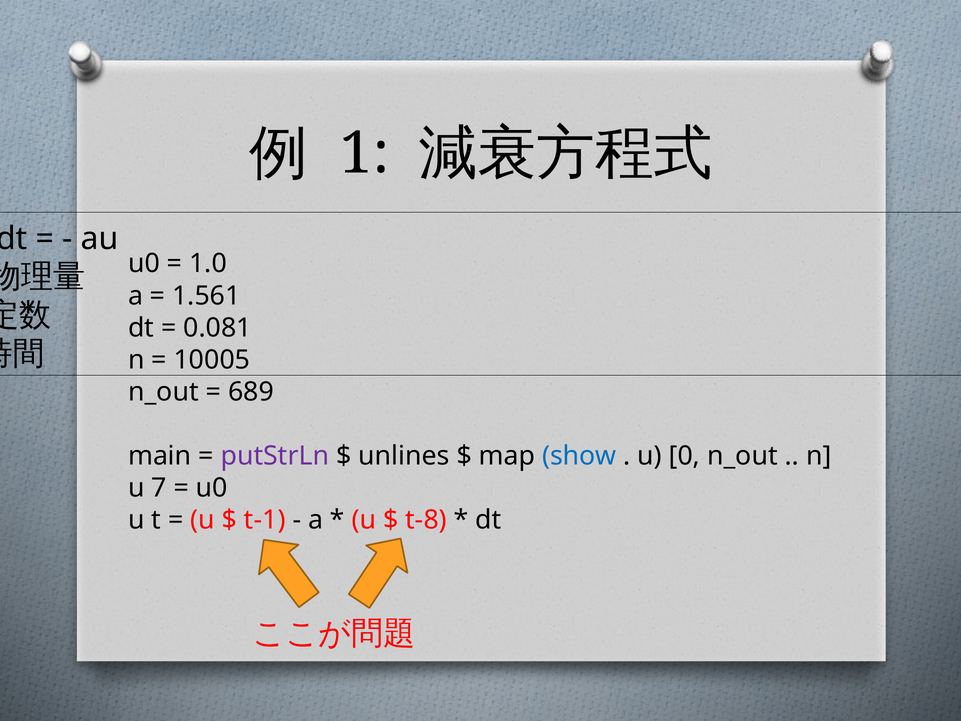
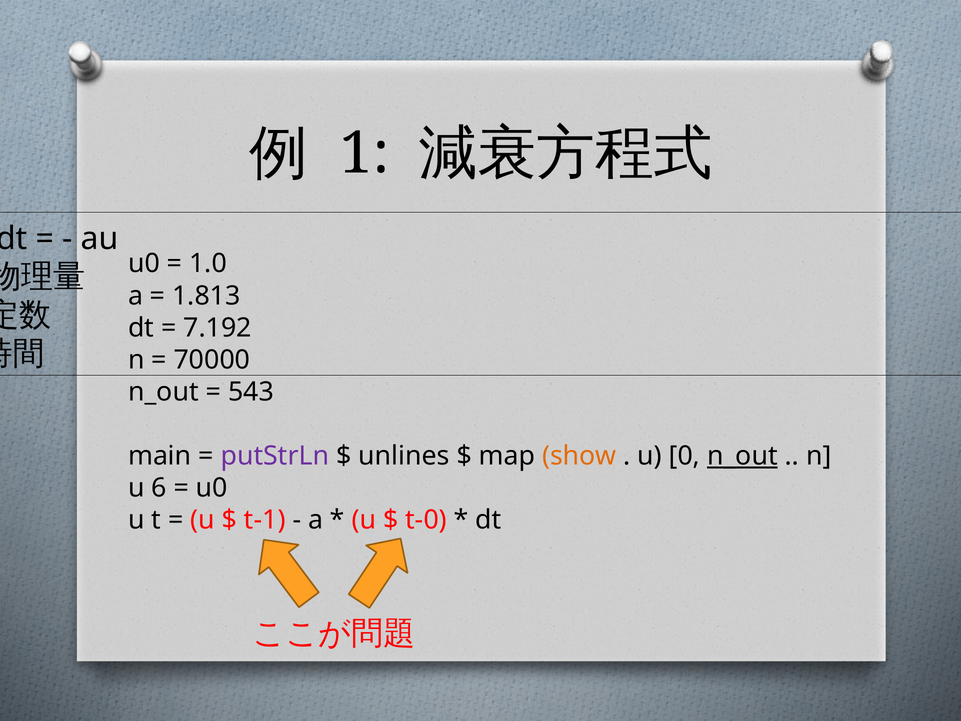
1.561: 1.561 -> 1.813 (206, 296)
0.081: 0.081 -> 7.192 (217, 328)
10005: 10005 -> 70000 (212, 360)
689: 689 -> 543 (251, 392)
show colour: blue -> orange (579, 456)
n_out underline: none -> present (742, 456)
7: 7 -> 6 (159, 488)
t-8: t-8 -> t-0 (426, 520)
